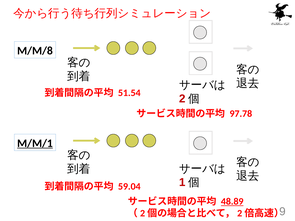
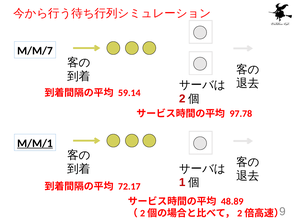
M/M/8: M/M/8 -> M/M/7 (35, 51)
51.54: 51.54 -> 59.14 (129, 93)
59.04: 59.04 -> 72.17 (129, 187)
48.89 underline: present -> none (232, 202)
